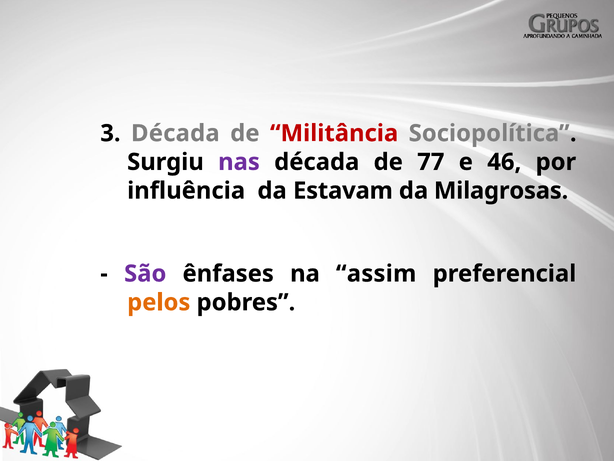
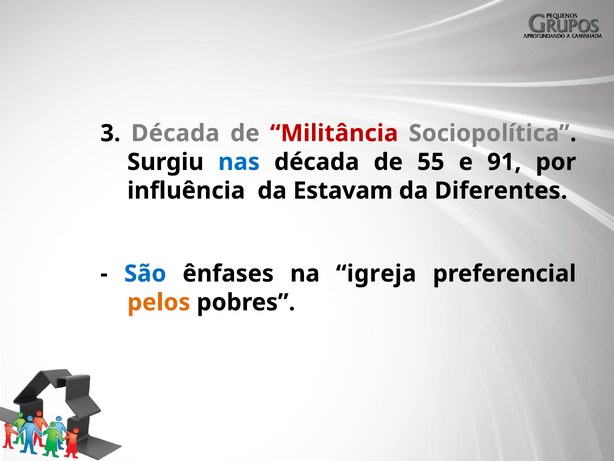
nas colour: purple -> blue (239, 162)
77: 77 -> 55 (431, 162)
46: 46 -> 91 (504, 162)
Milagrosas: Milagrosas -> Diferentes (501, 191)
São colour: purple -> blue (145, 273)
assim: assim -> igreja (376, 273)
